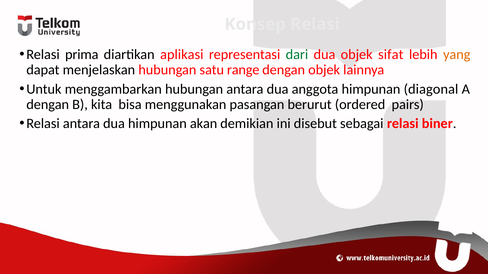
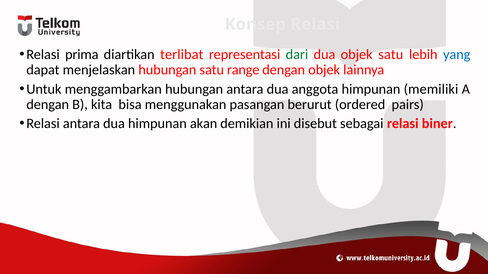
aplikasi: aplikasi -> terlibat (182, 55)
objek sifat: sifat -> satu (391, 55)
yang colour: orange -> blue (457, 55)
diagonal: diagonal -> memiliki (431, 89)
